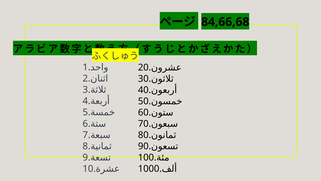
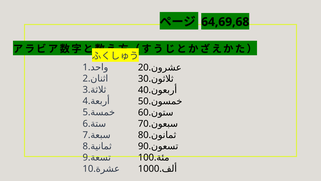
84,66,68: 84,66,68 -> 64,69,68 (225, 22)
